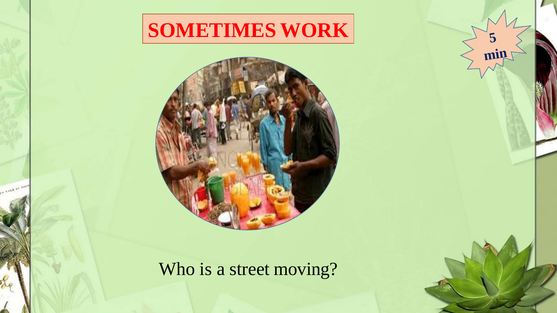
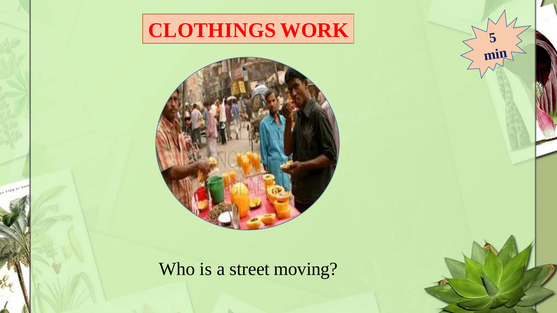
SOMETIMES: SOMETIMES -> CLOTHINGS (212, 30)
